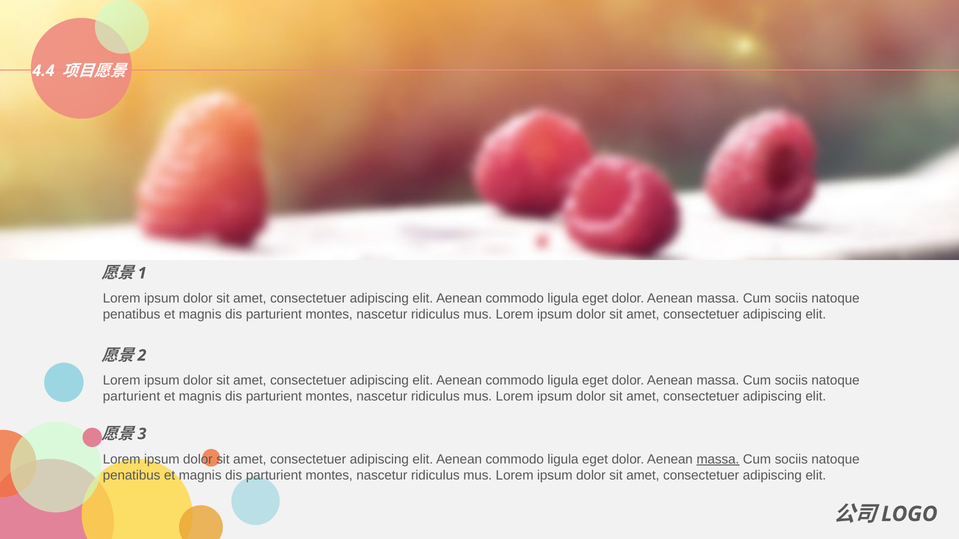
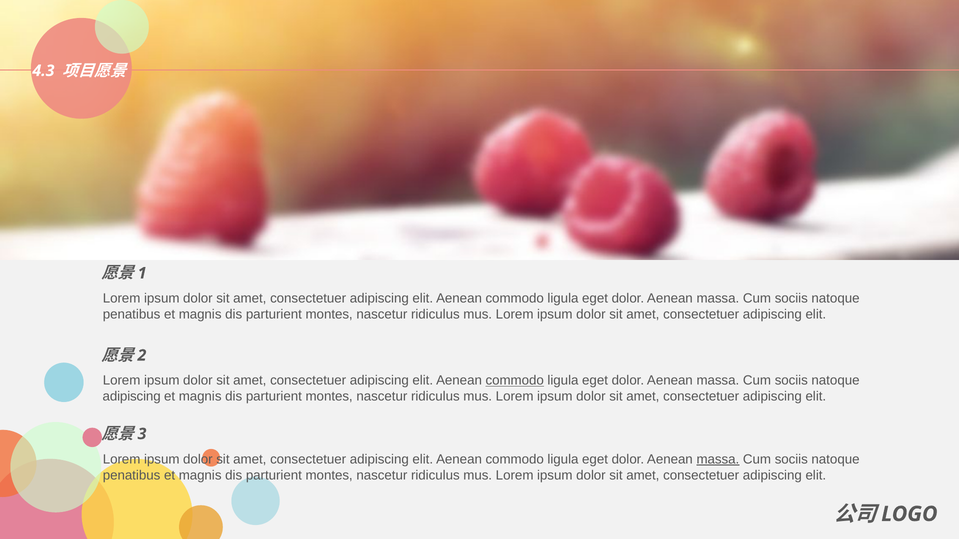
4.4: 4.4 -> 4.3 (43, 71)
commodo underline: none -> present (515, 381)
parturient: parturient -> adipiscing (132, 397)
